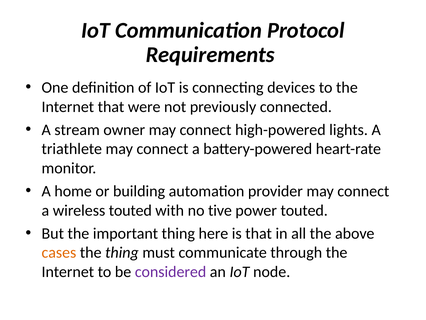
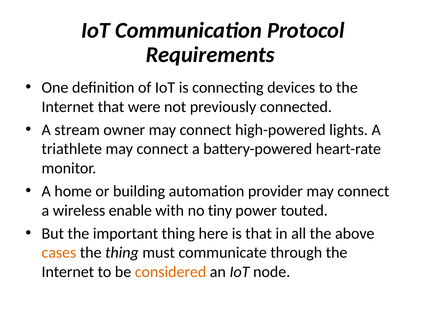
wireless touted: touted -> enable (130, 210)
tive: tive -> tiny (220, 210)
considered colour: purple -> orange (171, 271)
